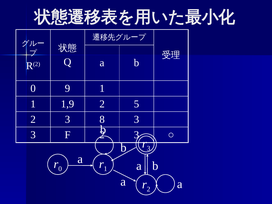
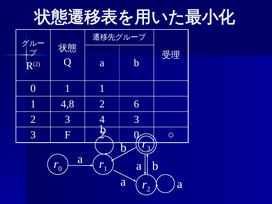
0 9: 9 -> 1 (68, 88)
1,9: 1,9 -> 4,8 (68, 104)
5: 5 -> 6 (137, 104)
8: 8 -> 4 (102, 119)
3: 3 -> 0 (137, 135)
